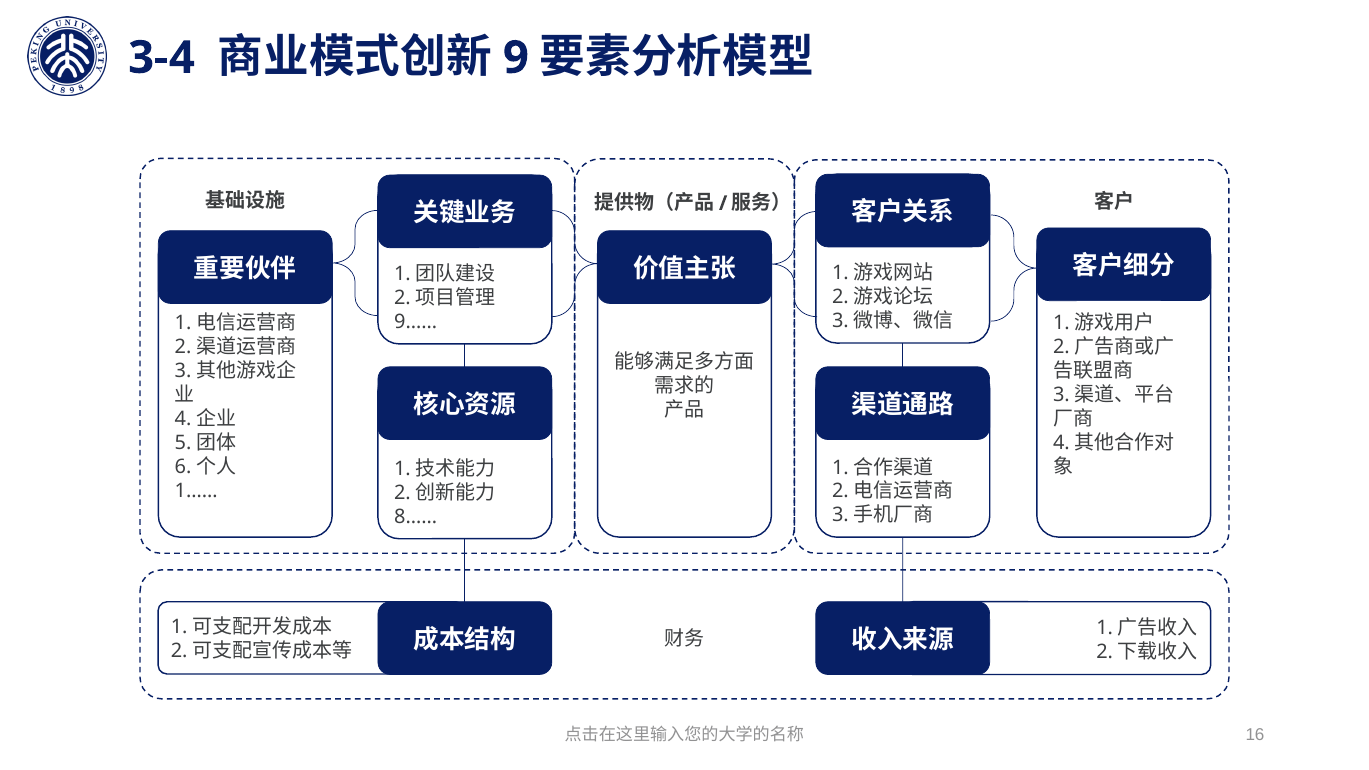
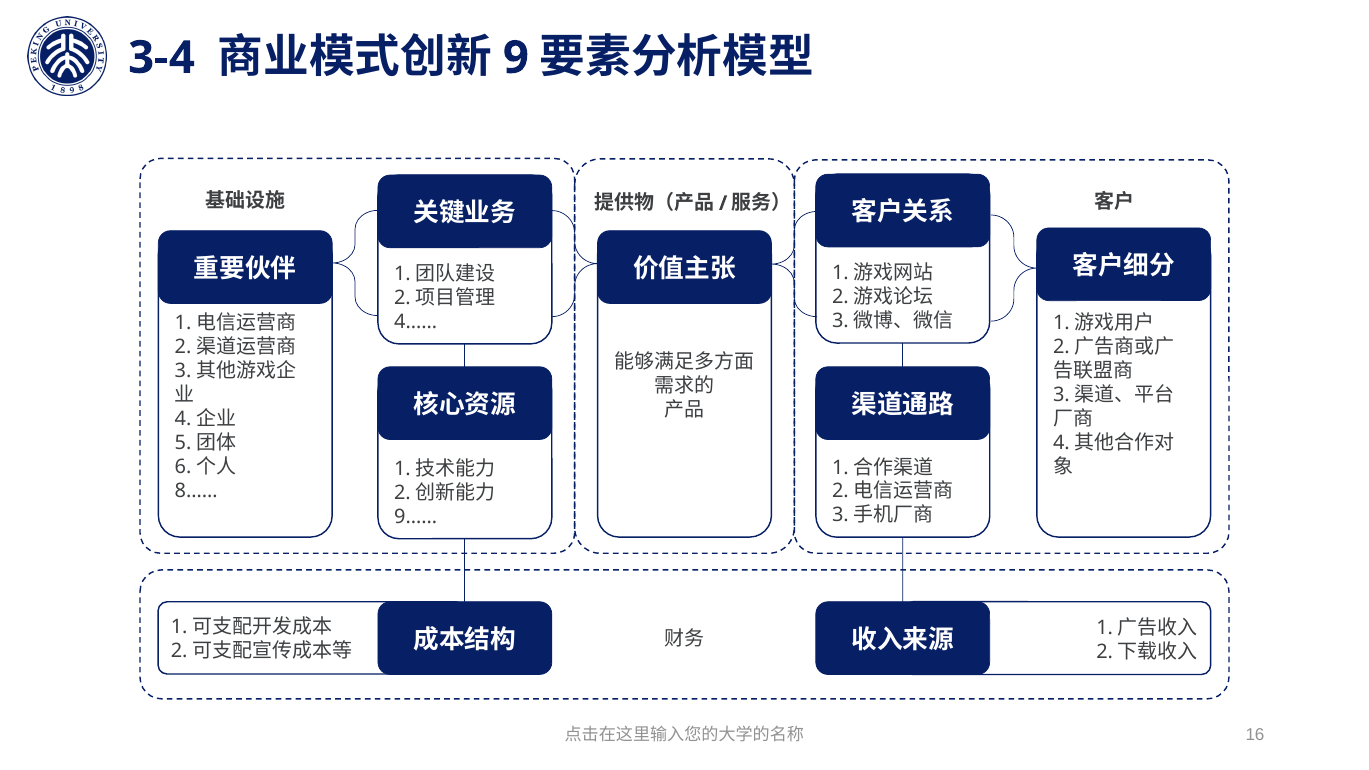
9……: 9…… -> 4…… (416, 322)
1……: 1…… -> 8…… (196, 491)
8……: 8…… -> 9…… (416, 517)
